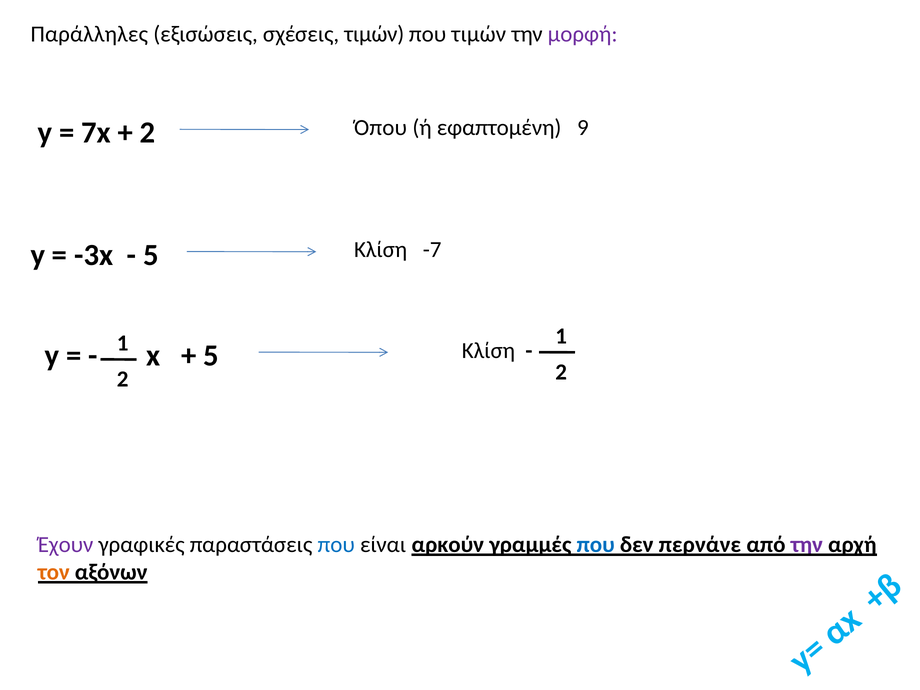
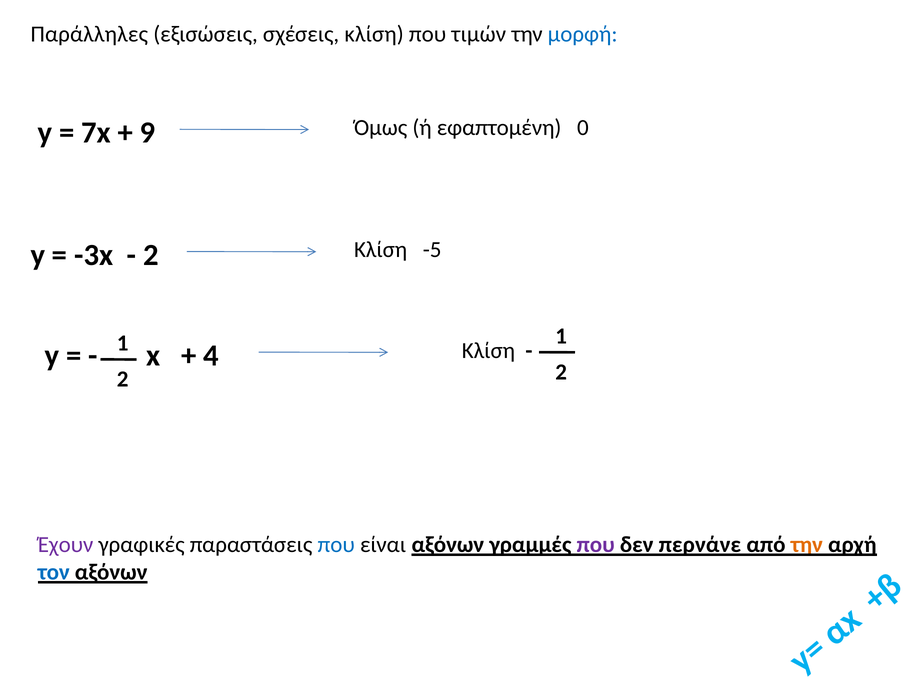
σχέσεις τιμών: τιμών -> κλίση (374, 34)
μορφή colour: purple -> blue (583, 34)
Όπου: Όπου -> Όμως (381, 128)
9: 9 -> 0 (583, 128)
2: 2 -> 9 (148, 133)
-7: -7 -> -5 (432, 250)
5: 5 -> 2 (151, 255)
5: 5 -> 4 (211, 356)
είναι αρκούν: αρκούν -> αξόνων (448, 545)
που colour: blue -> purple (596, 545)
την colour: purple -> orange (807, 545)
τον colour: orange -> blue (54, 572)
